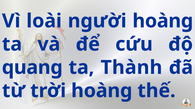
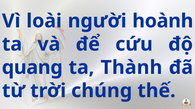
người hoàng: hoàng -> hoành (163, 21)
trời hoàng: hoàng -> chúng (102, 91)
